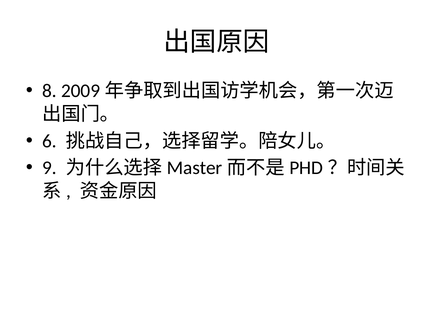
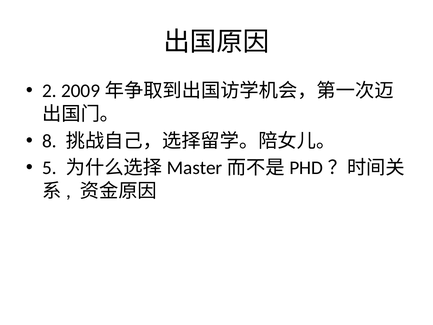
8: 8 -> 2 (50, 91)
6: 6 -> 8 (50, 141)
9: 9 -> 5 (50, 168)
